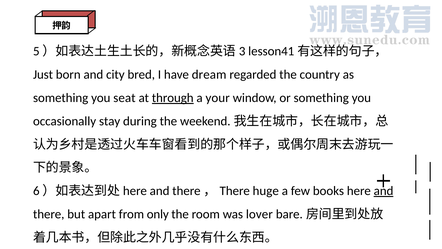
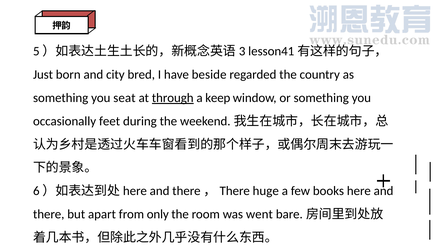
dream: dream -> beside (209, 75)
your: your -> keep (218, 98)
stay: stay -> feet (110, 121)
and underline: present -> none (384, 191)
lover: lover -> went (259, 214)
